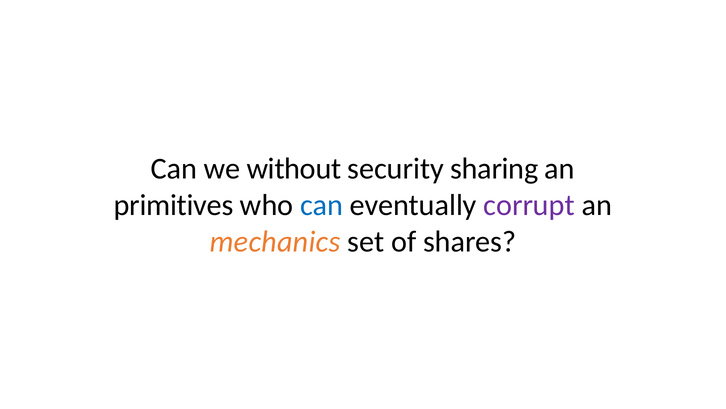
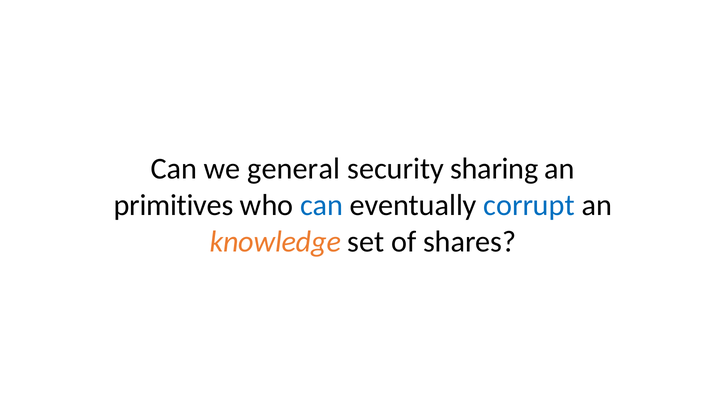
without: without -> general (294, 169)
corrupt colour: purple -> blue (529, 205)
mechanics: mechanics -> knowledge (275, 241)
